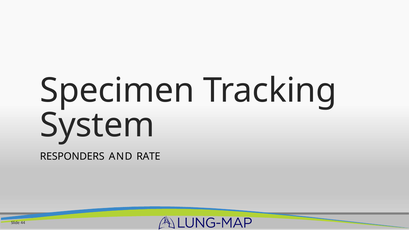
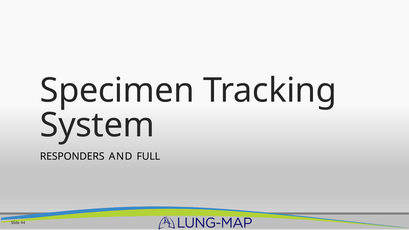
RATE: RATE -> FULL (148, 156)
